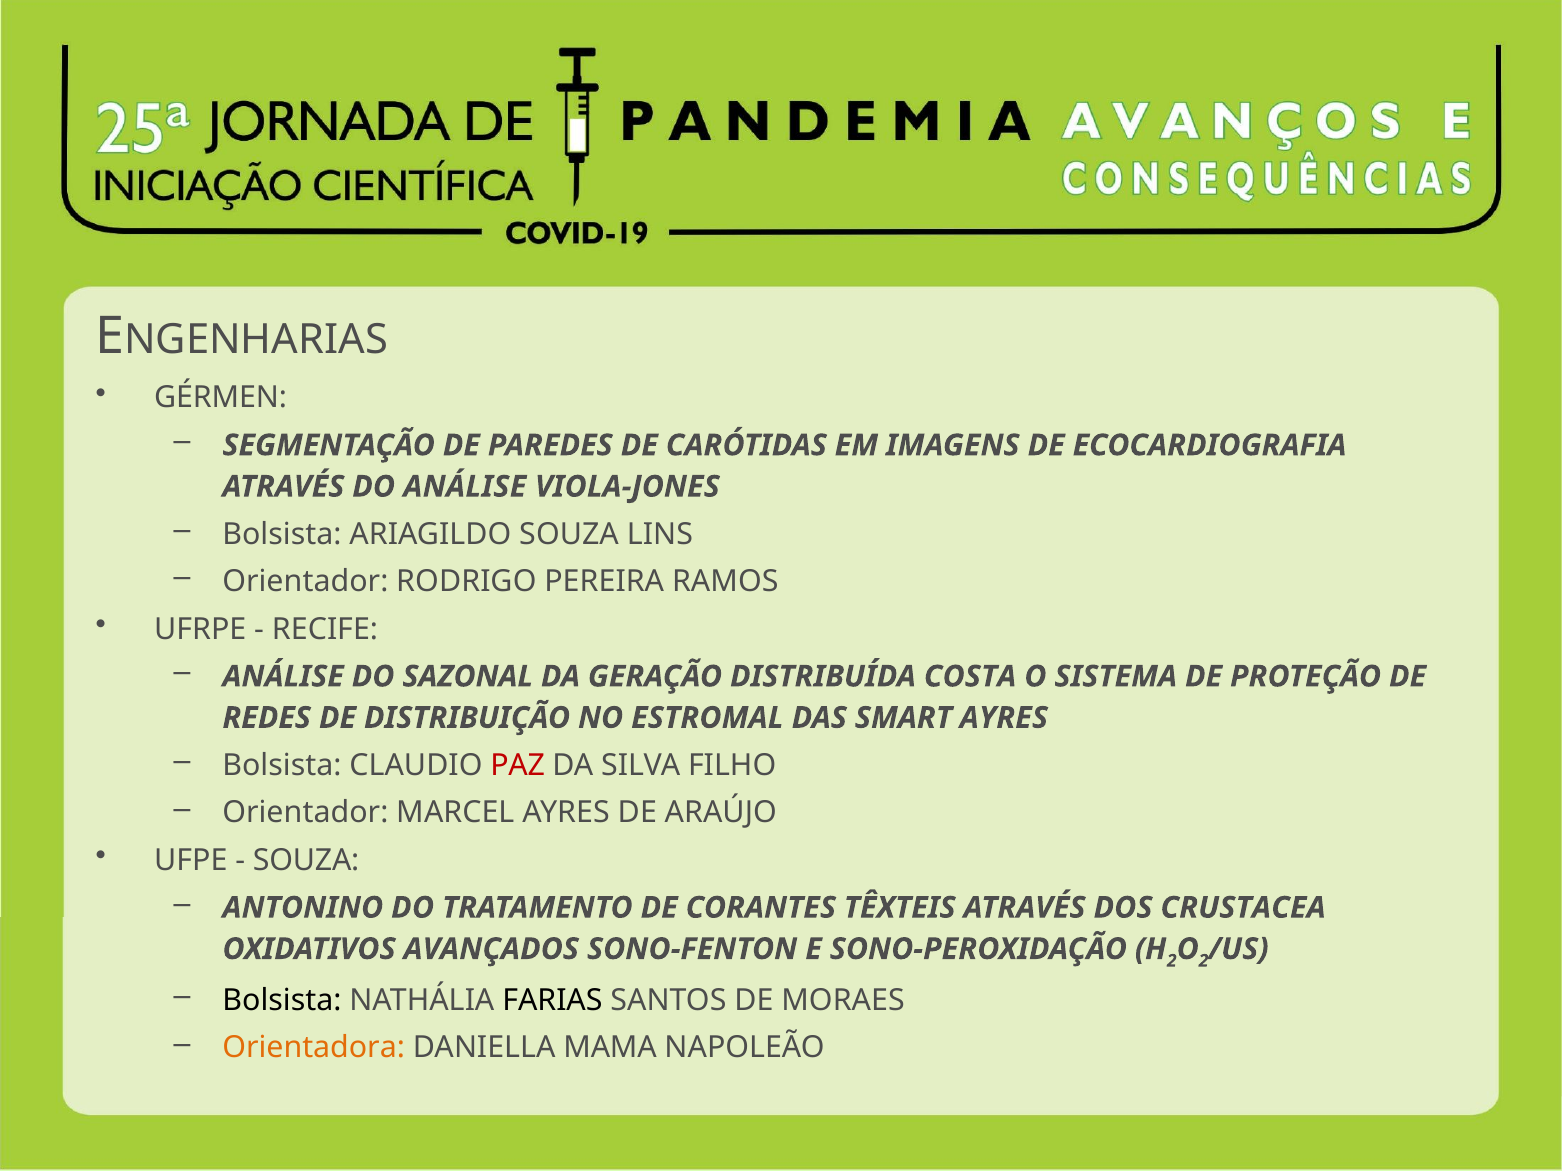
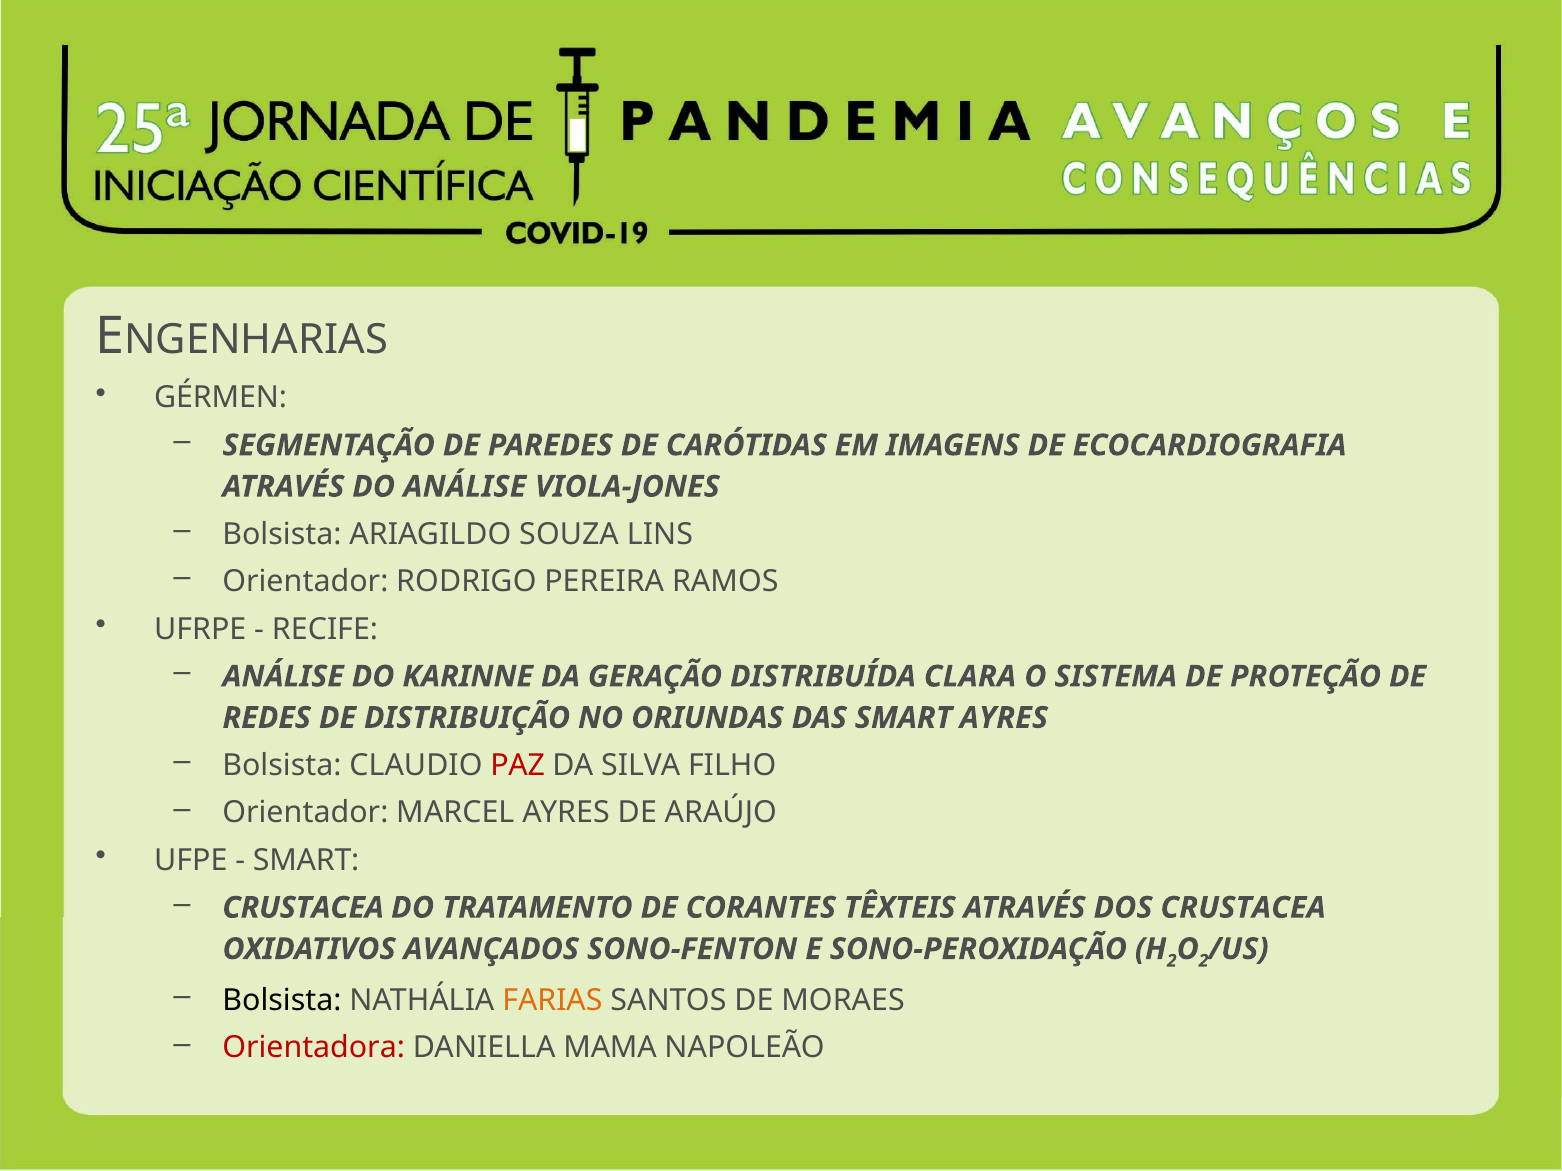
SAZONAL: SAZONAL -> KARINNE (468, 677)
COSTA: COSTA -> CLARA (970, 677)
ESTROMAL: ESTROMAL -> ORIUNDAS (707, 718)
SOUZA: SOUZA -> SMART (306, 861)
ANTONINO: ANTONINO -> CRUSTACEA (303, 908)
FARIAS colour: black -> orange (552, 1001)
Orientadora colour: orange -> red (314, 1048)
